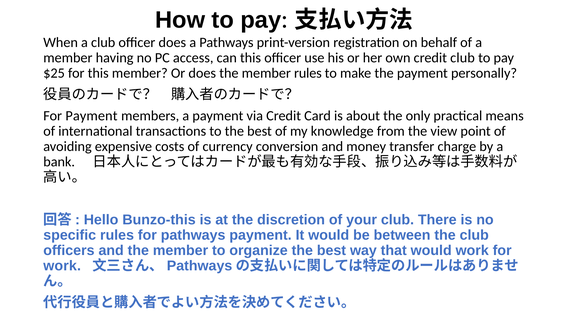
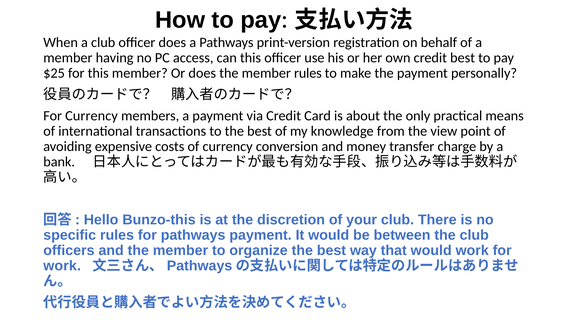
credit club: club -> best (463, 58)
For Payment: Payment -> Currency (92, 116)
